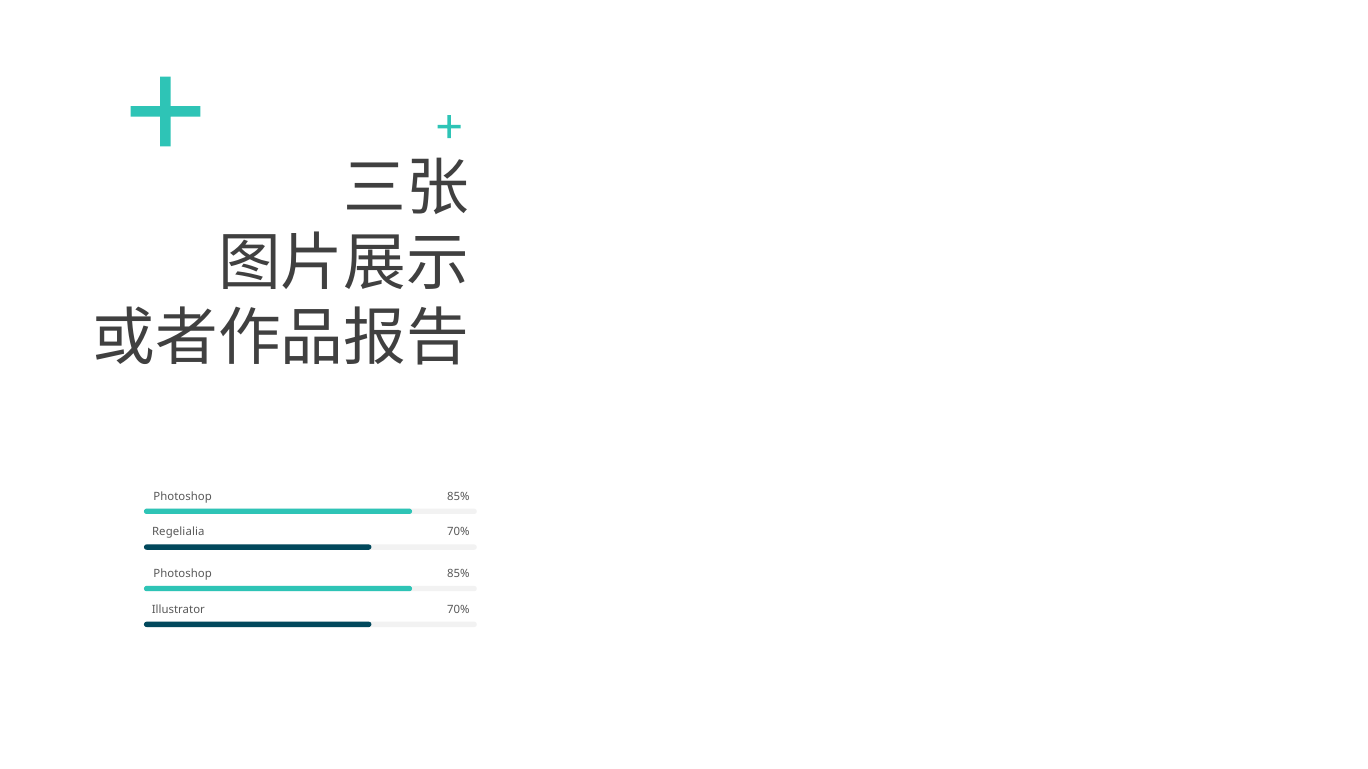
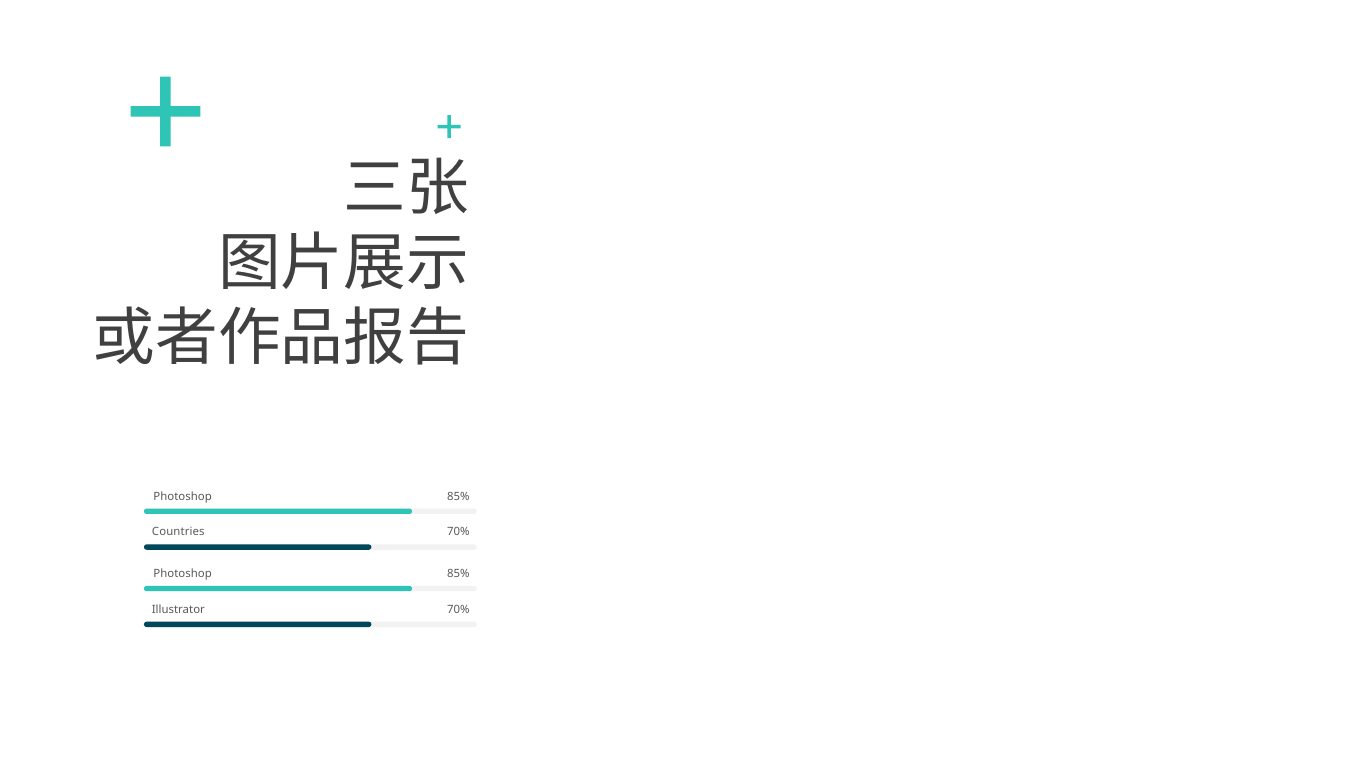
Regelialia: Regelialia -> Countries (178, 532)
